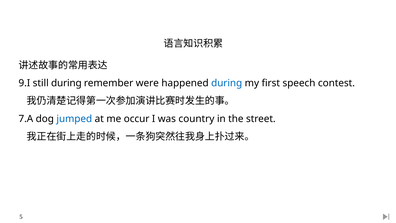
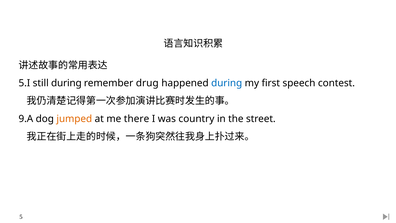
9.I: 9.I -> 5.I (24, 83)
were: were -> drug (147, 83)
7.A: 7.A -> 9.A (26, 119)
jumped colour: blue -> orange (74, 119)
occur: occur -> there (137, 119)
